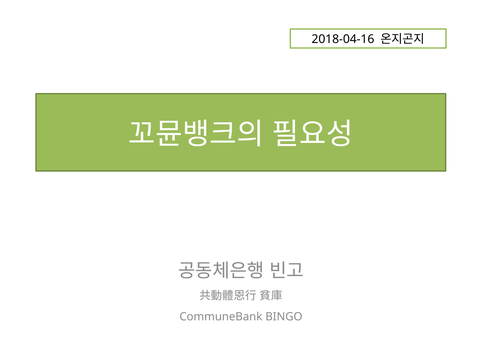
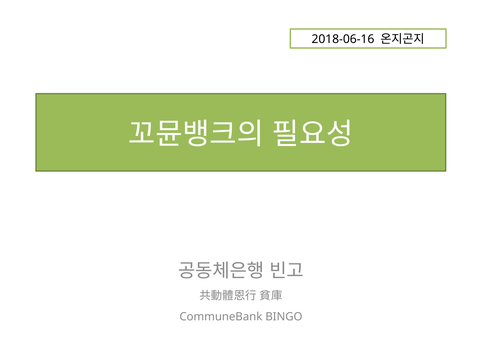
2018-04-16: 2018-04-16 -> 2018-06-16 (343, 39)
